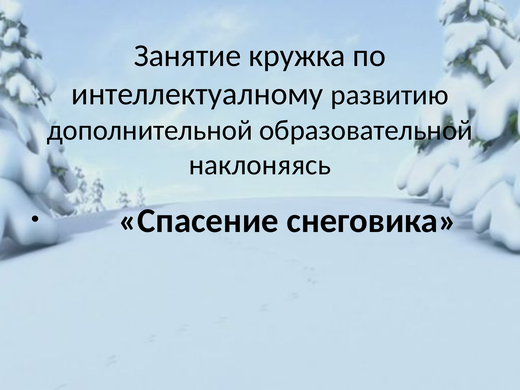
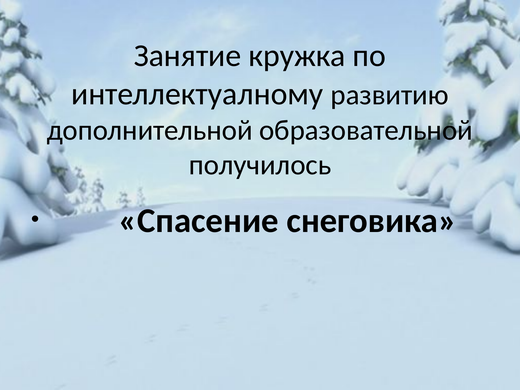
наклоняясь: наклоняясь -> получилось (260, 165)
